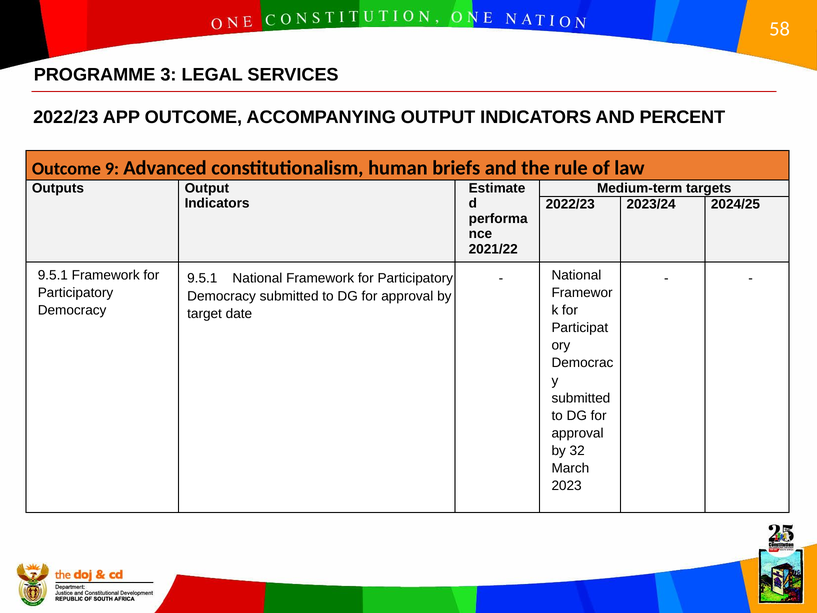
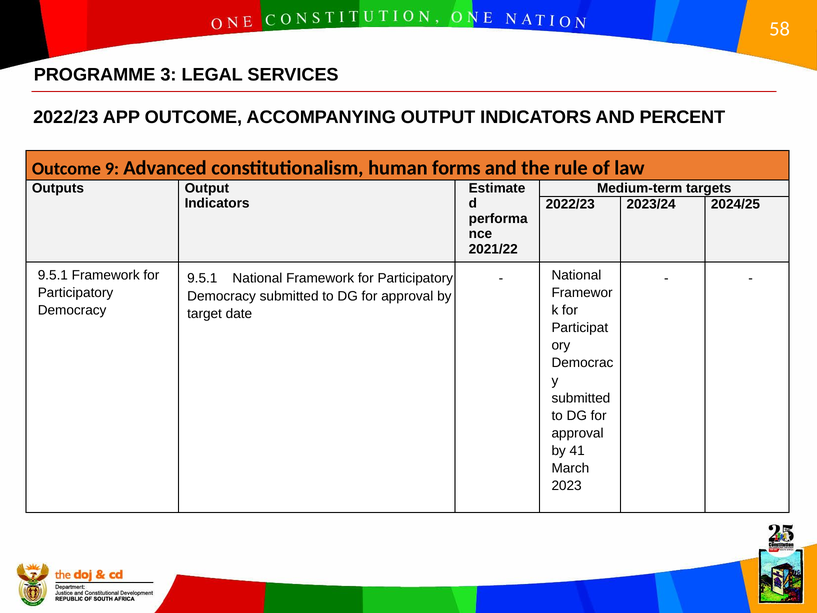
briefs: briefs -> forms (456, 168)
32: 32 -> 41 (577, 450)
